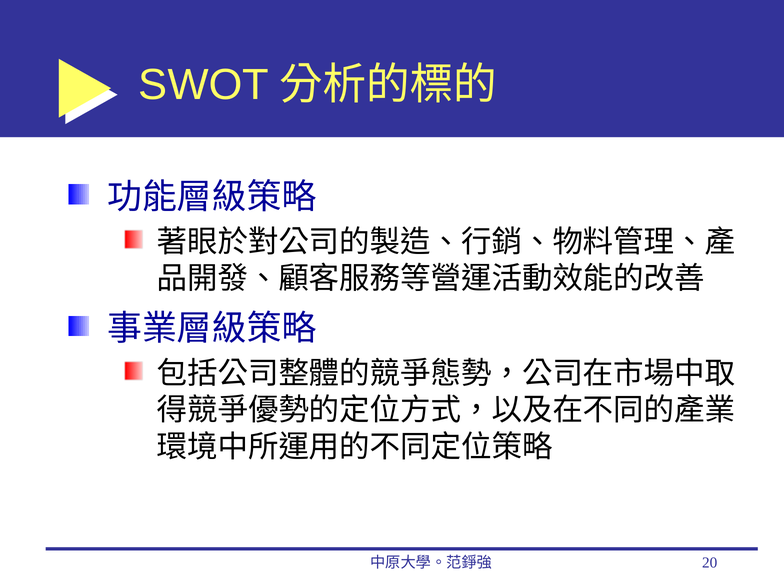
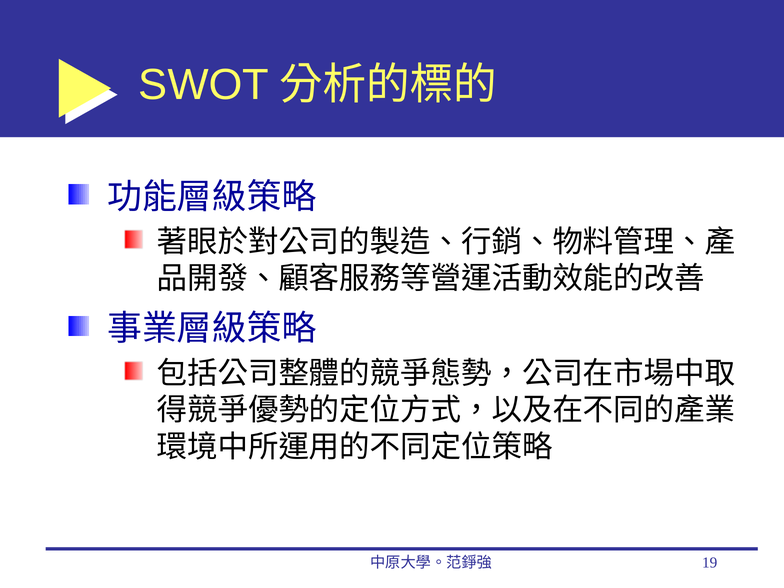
20: 20 -> 19 (710, 563)
